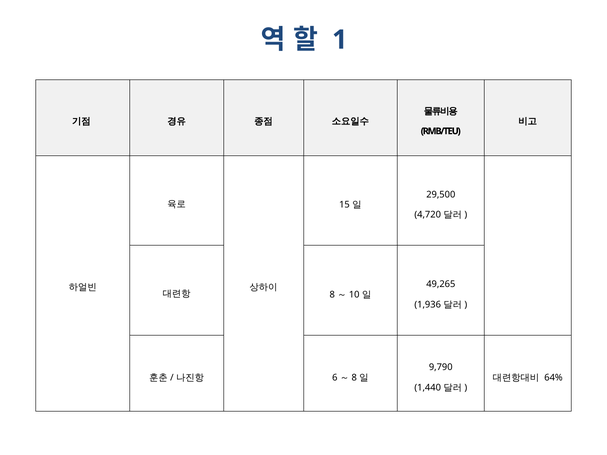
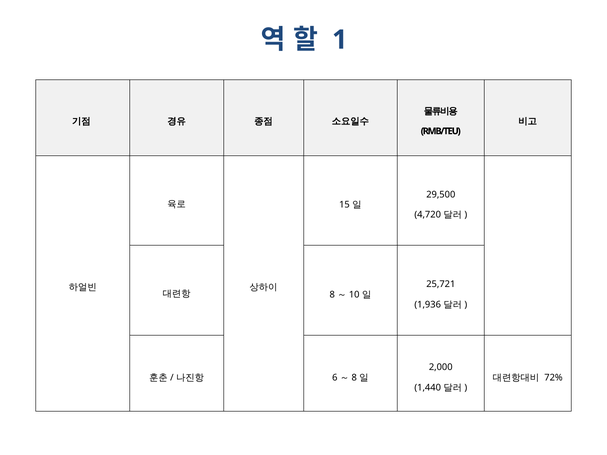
49,265: 49,265 -> 25,721 (441, 285)
9,790: 9,790 -> 2,000 (441, 368)
64%: 64% -> 72% (554, 378)
